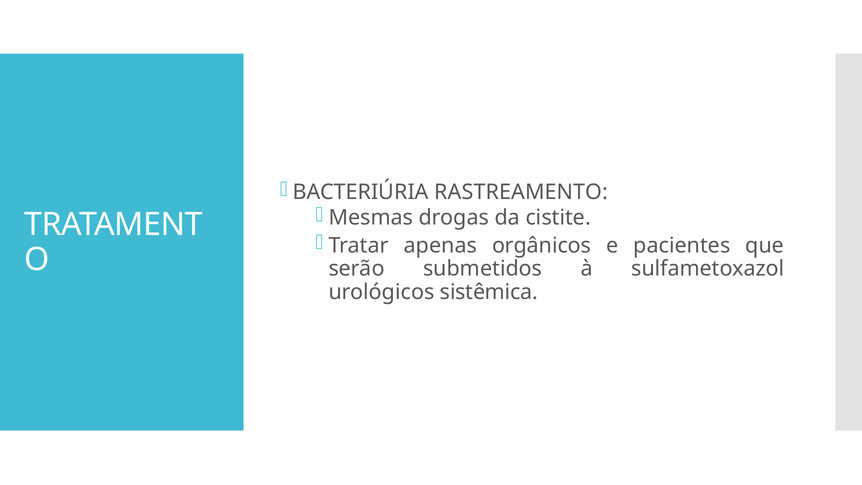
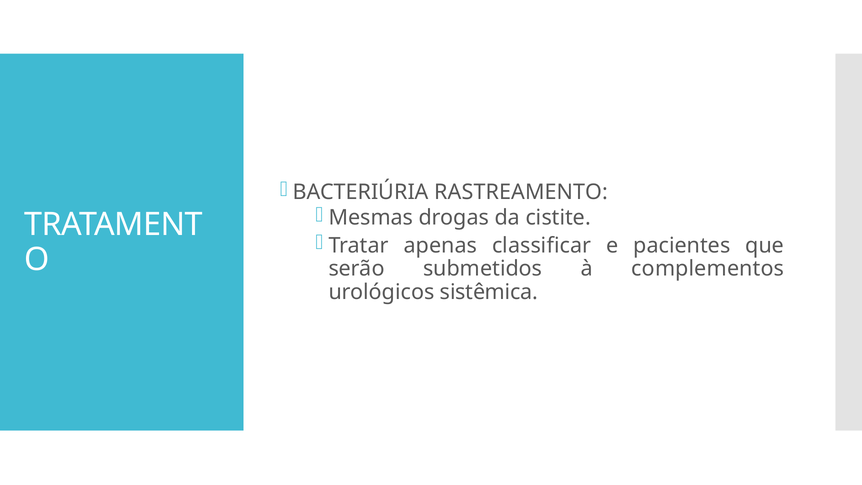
orgânicos: orgânicos -> classificar (542, 245)
sulfametoxazol: sulfametoxazol -> complementos (708, 269)
